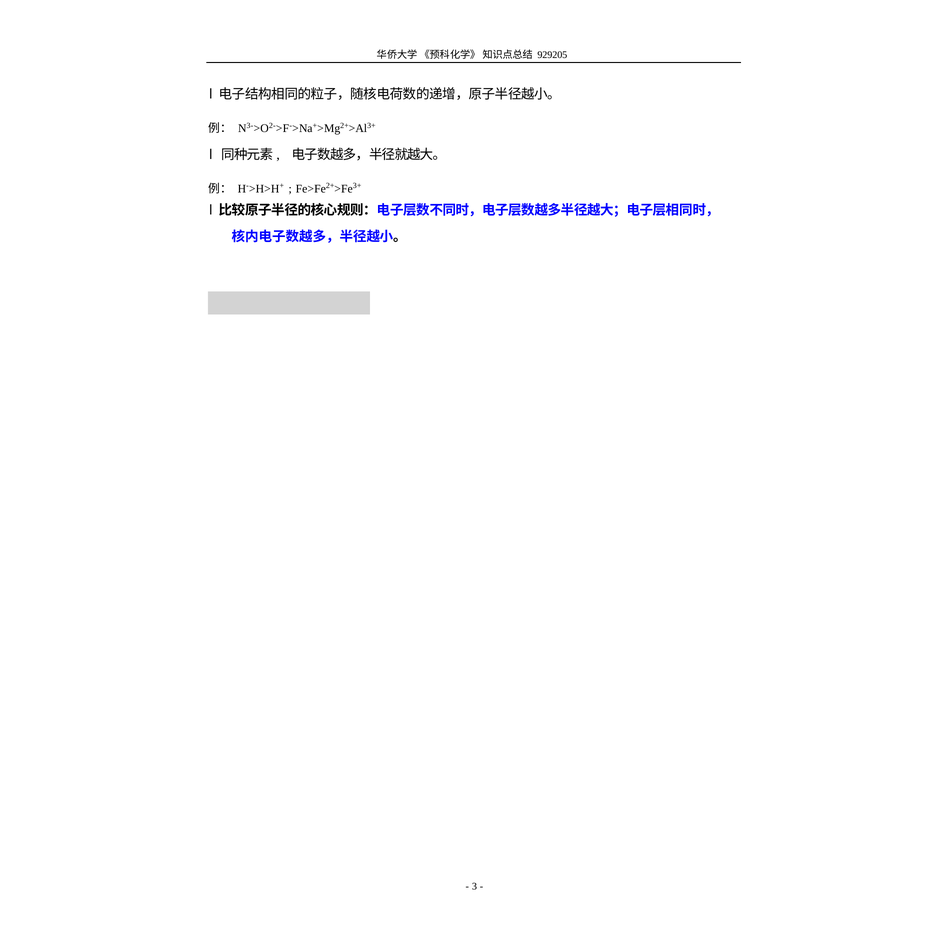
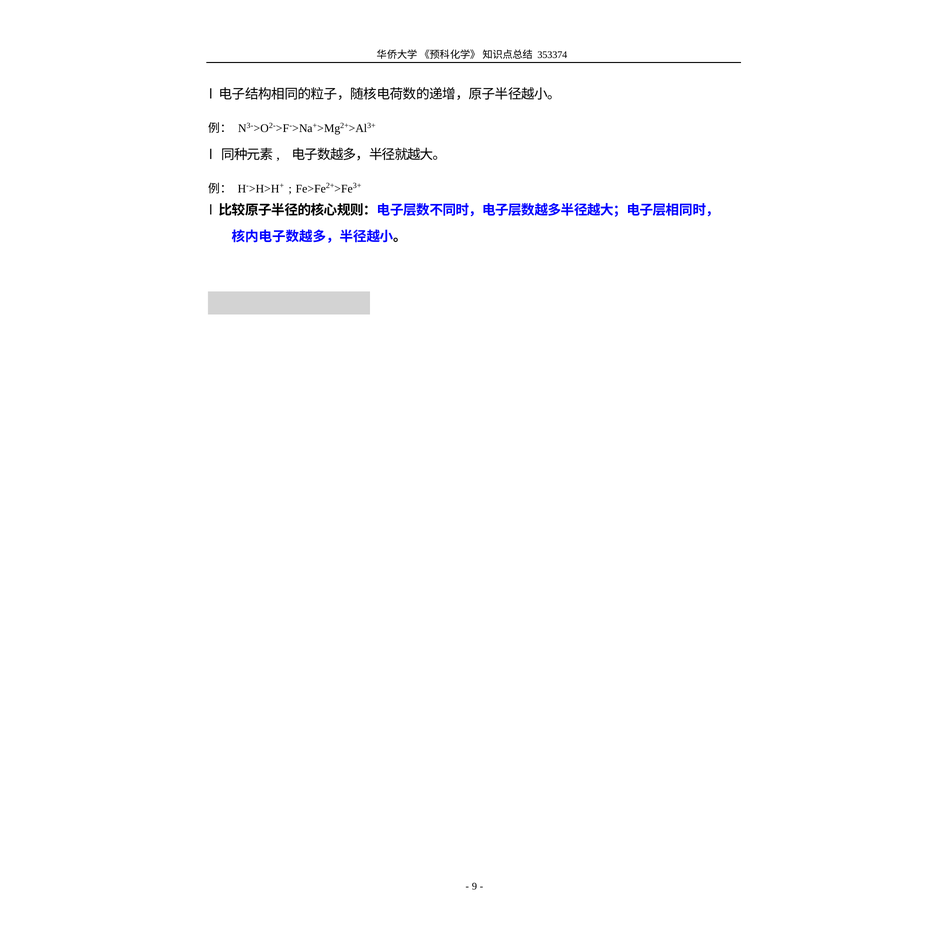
929205: 929205 -> 353374 (552, 55)
3: 3 -> 9 (475, 886)
